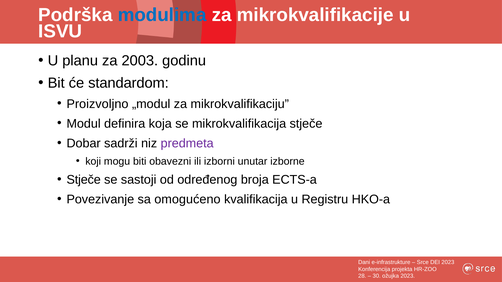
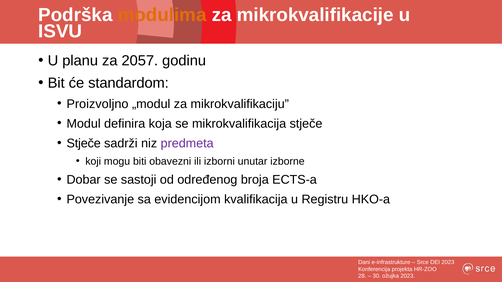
modulima colour: blue -> orange (162, 15)
2003: 2003 -> 2057 (140, 61)
Dobar: Dobar -> Stječe (84, 143)
Stječe: Stječe -> Dobar (84, 180)
omogućeno: omogućeno -> evidencijom (187, 200)
